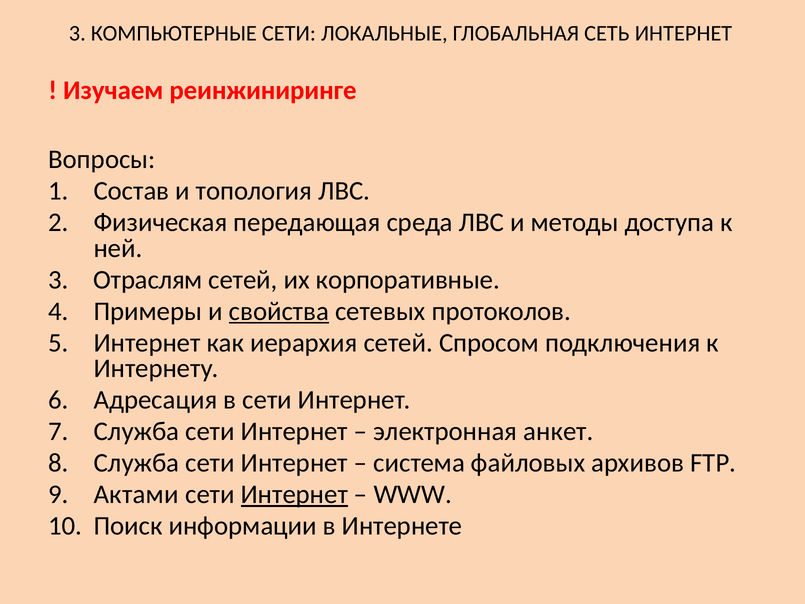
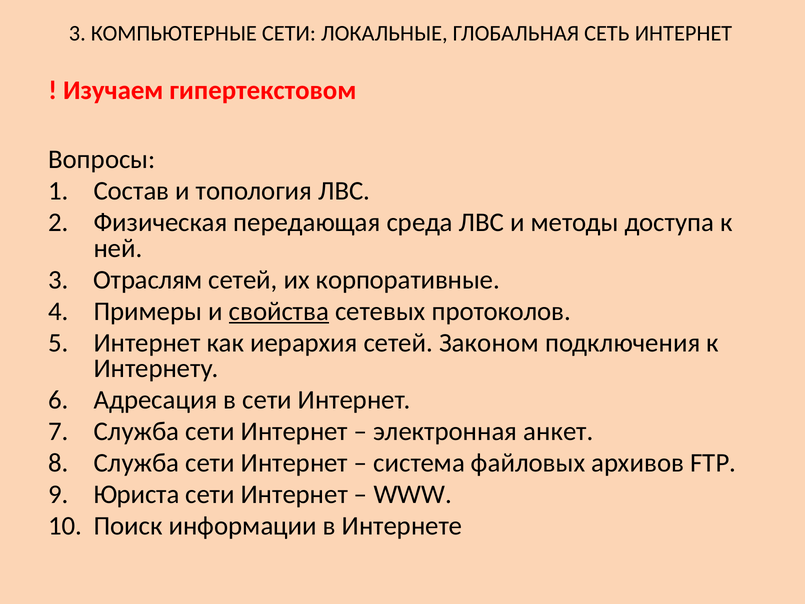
реинжиниринге: реинжиниринге -> гипертекстовом (263, 90)
Спросом: Спросом -> Законом (489, 343)
Актами: Актами -> Юриста (137, 494)
Интернет underline: present -> none (294, 494)
